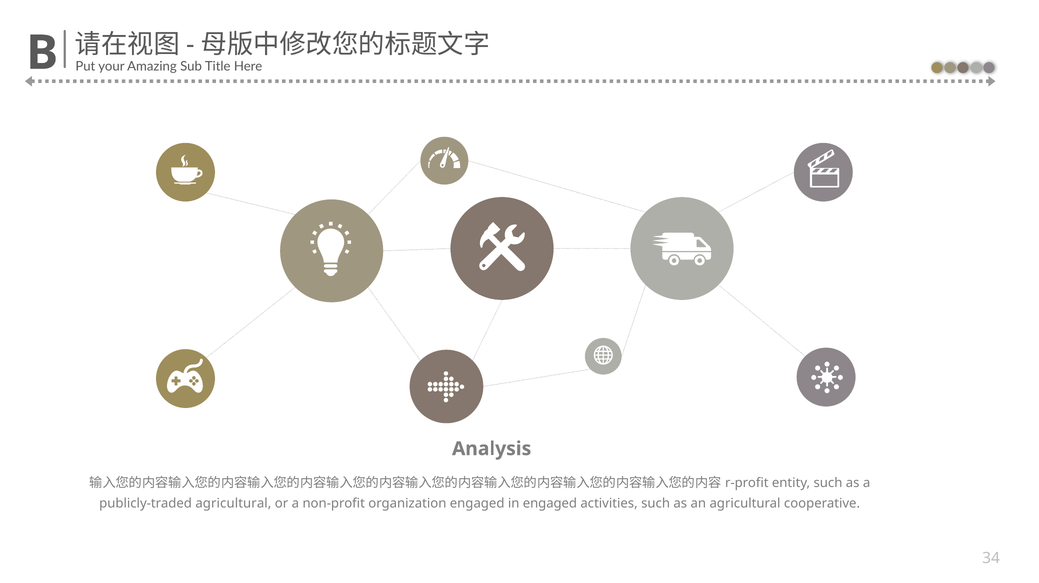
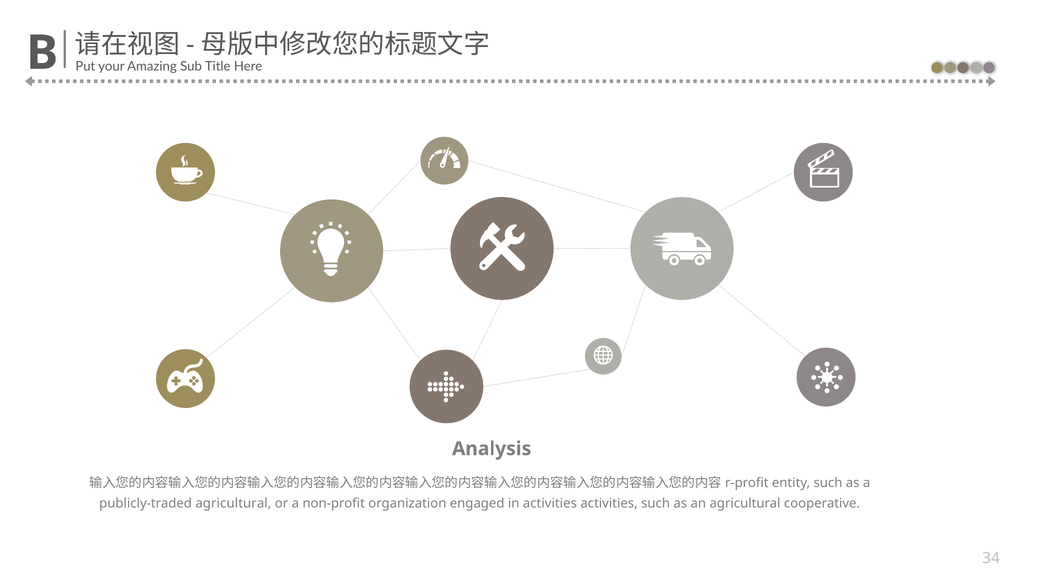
in engaged: engaged -> activities (550, 503)
